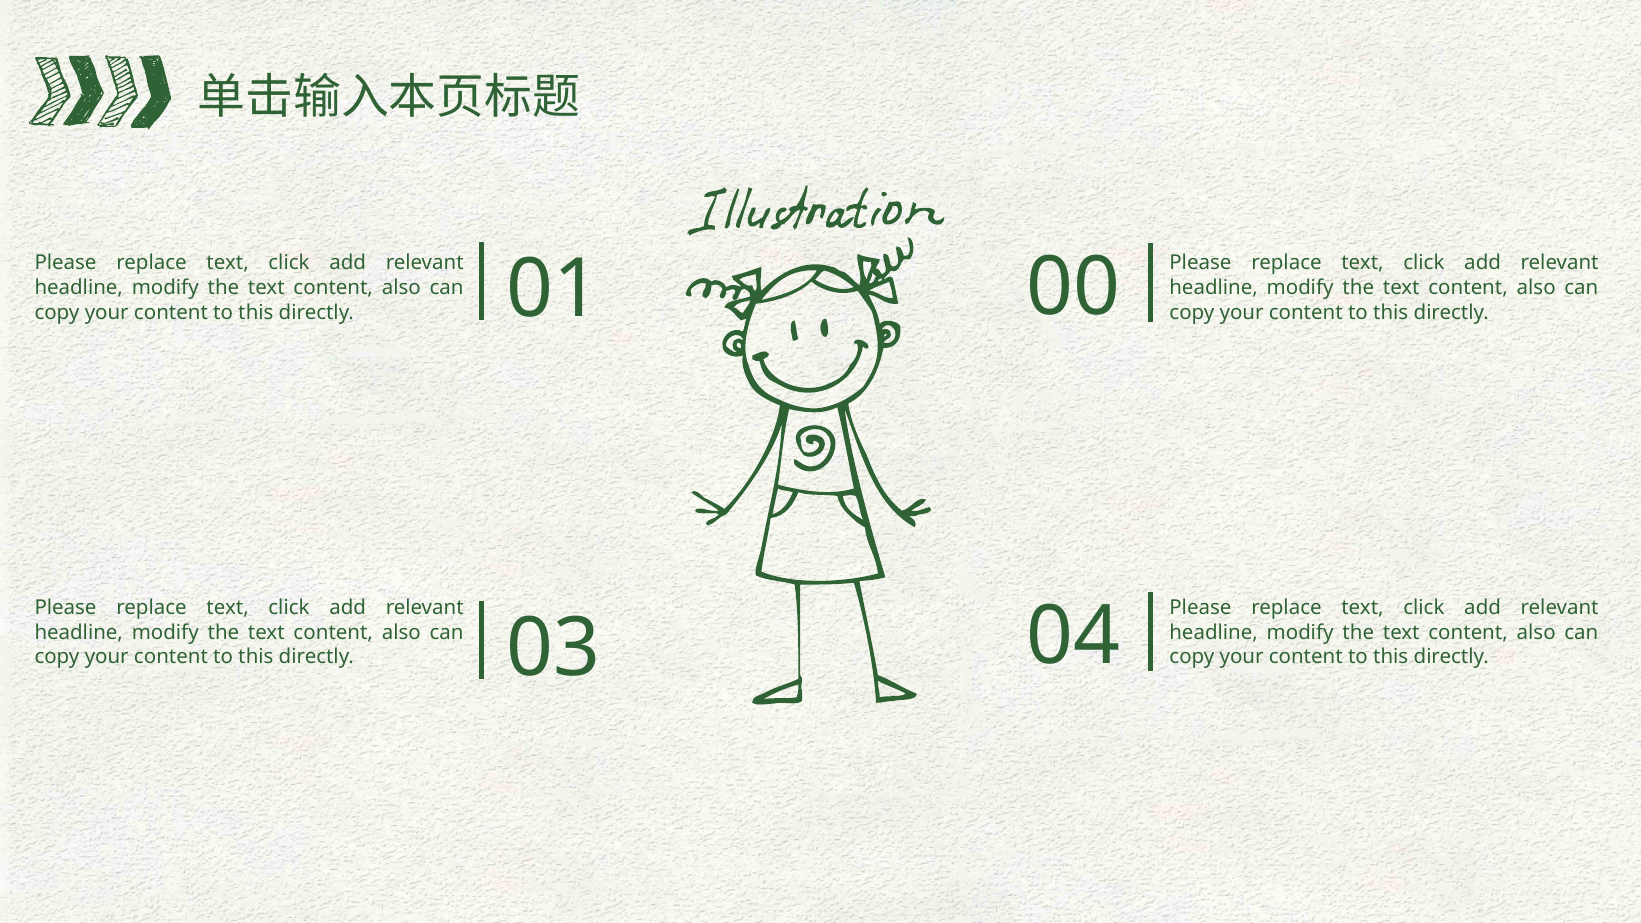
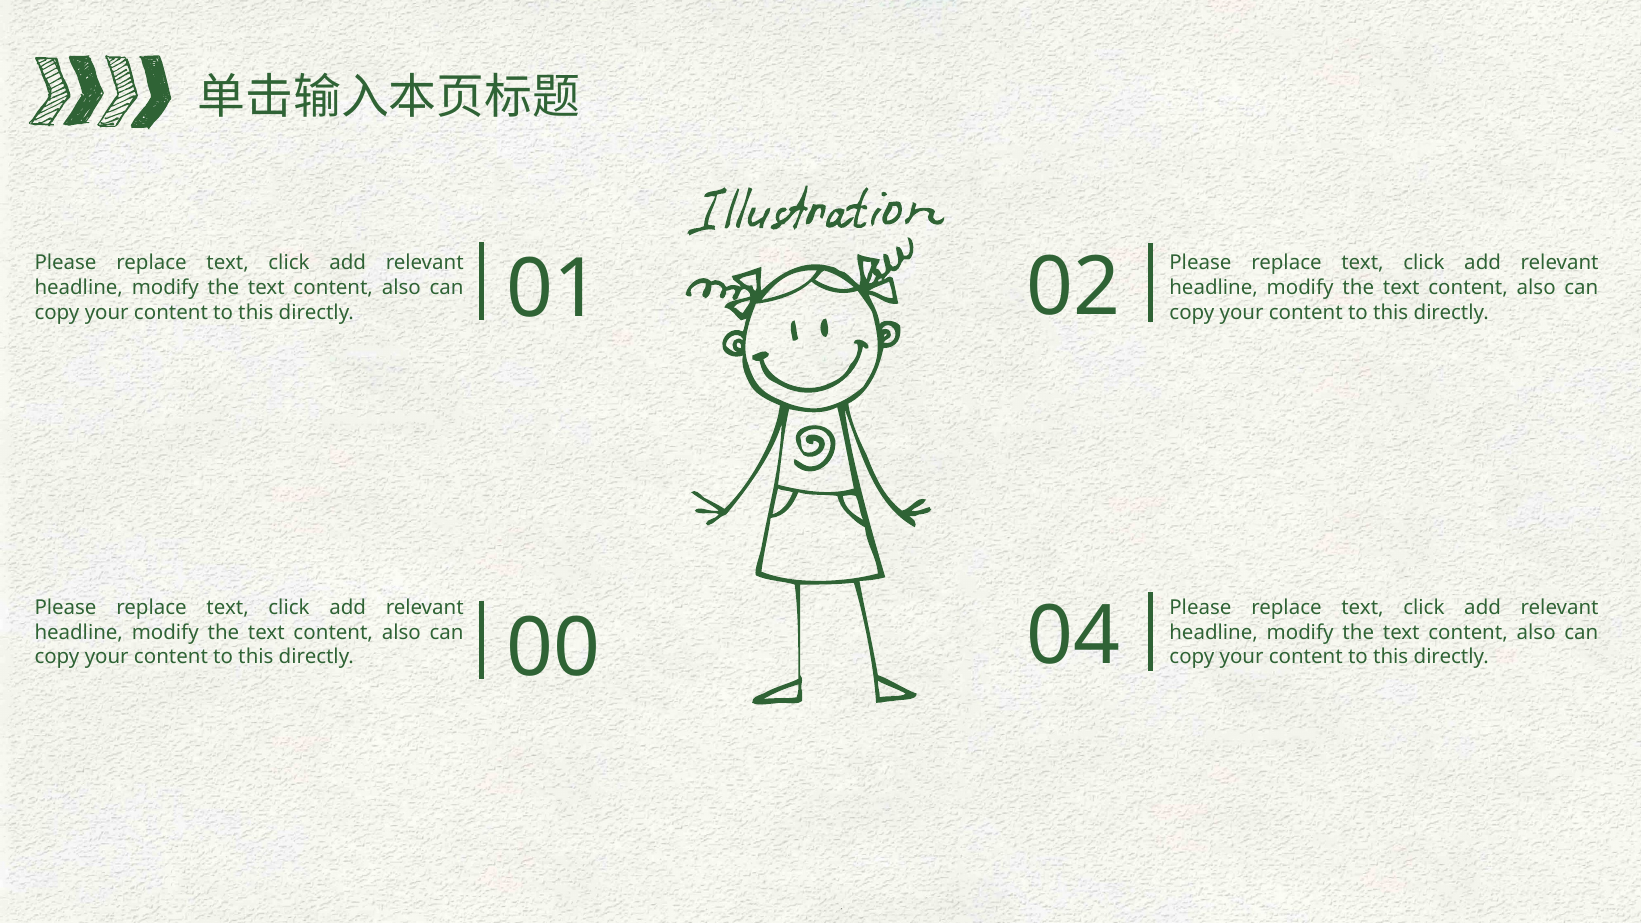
00: 00 -> 02 (1074, 288)
03: 03 -> 00 (553, 649)
